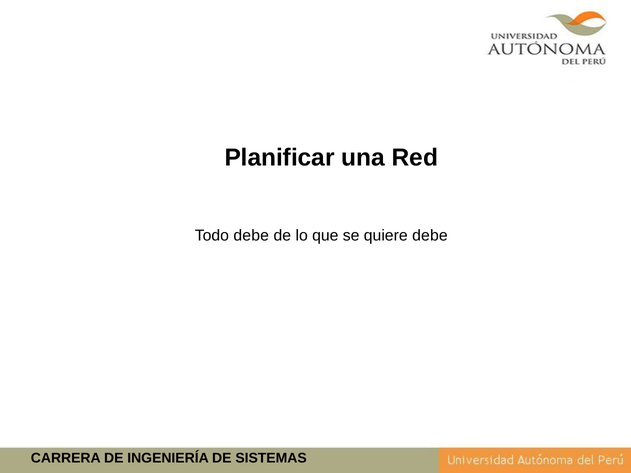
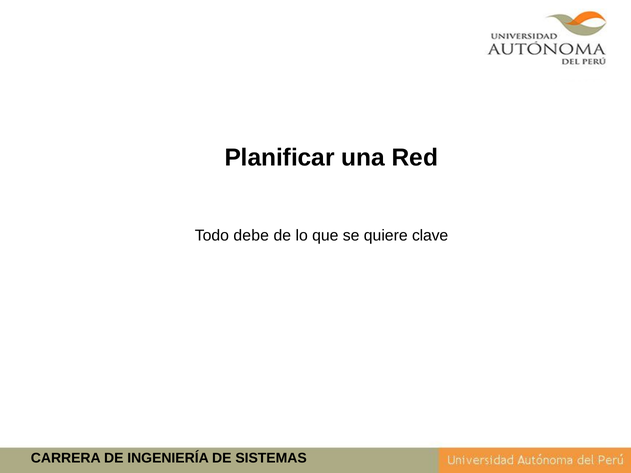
quiere debe: debe -> clave (430, 235)
